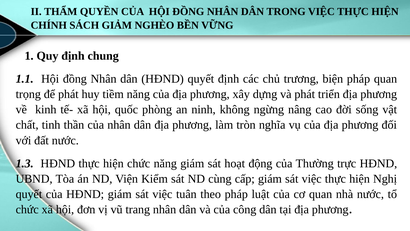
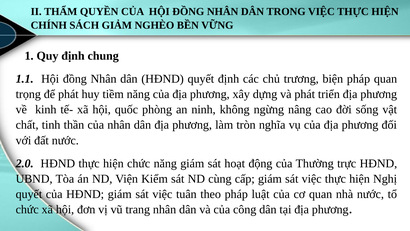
1.3: 1.3 -> 2.0 (25, 163)
